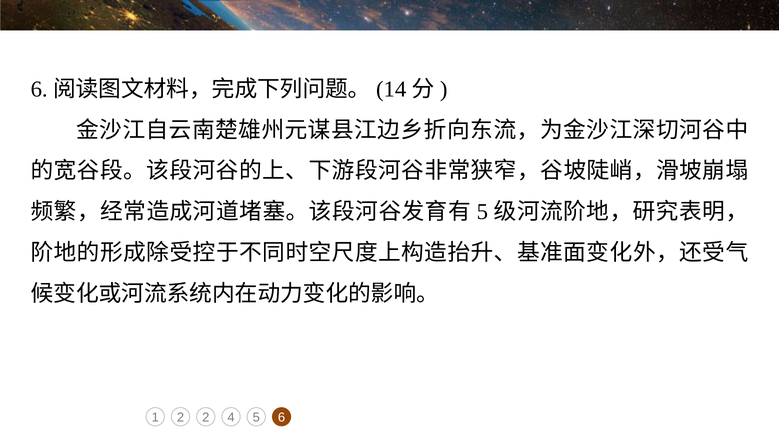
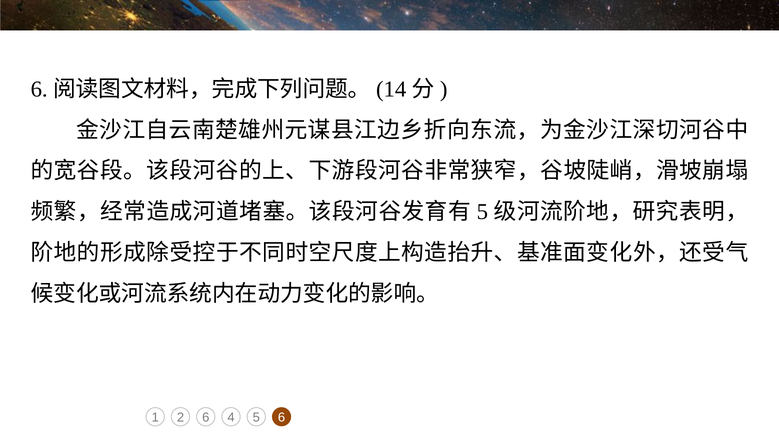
2 2: 2 -> 6 (206, 418)
